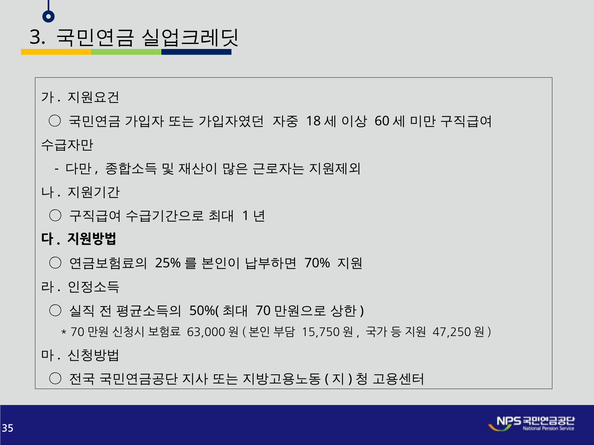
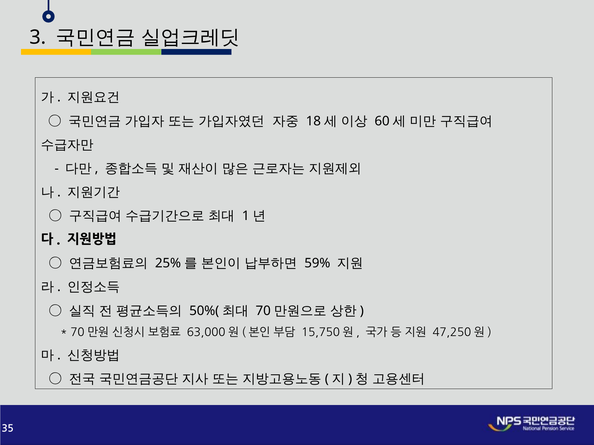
70%: 70% -> 59% (317, 264)
